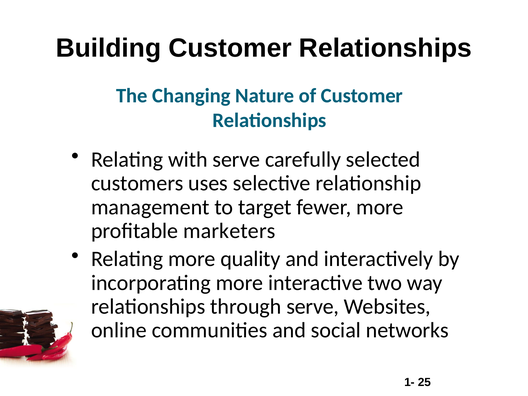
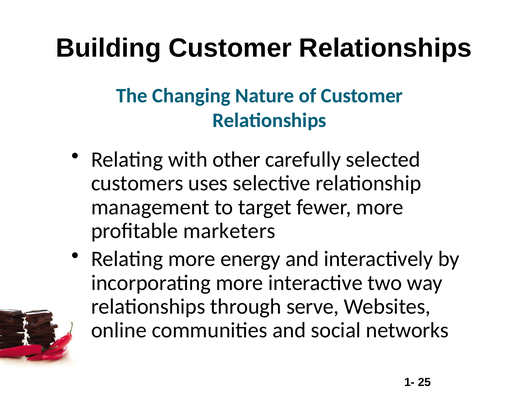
with serve: serve -> other (236, 160)
quality: quality -> energy (250, 259)
